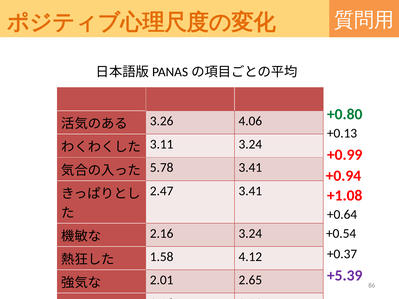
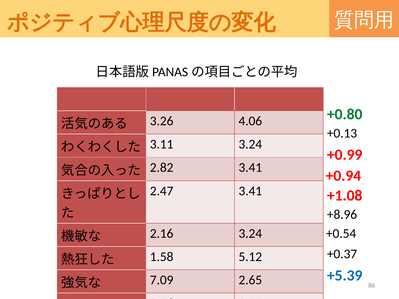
5.78: 5.78 -> 2.82 (162, 168)
+0.64: +0.64 -> +8.96 (342, 215)
4.12: 4.12 -> 5.12 (250, 257)
+5.39 colour: purple -> blue (345, 276)
2.01: 2.01 -> 7.09 (162, 280)
